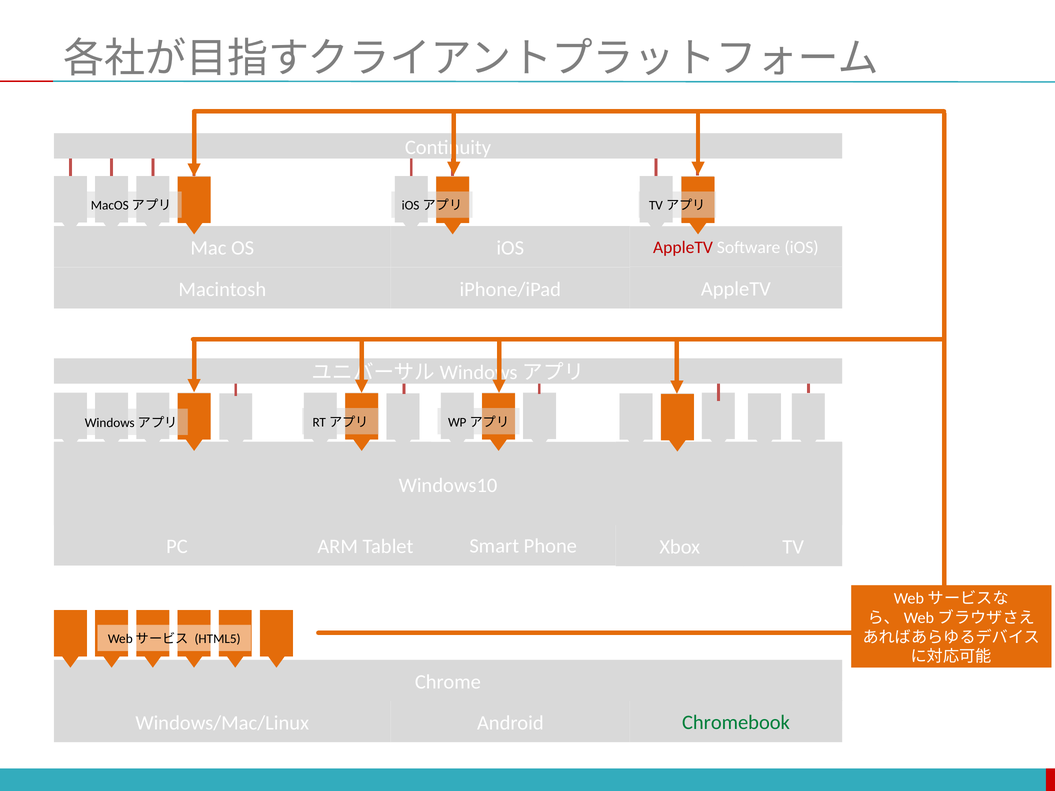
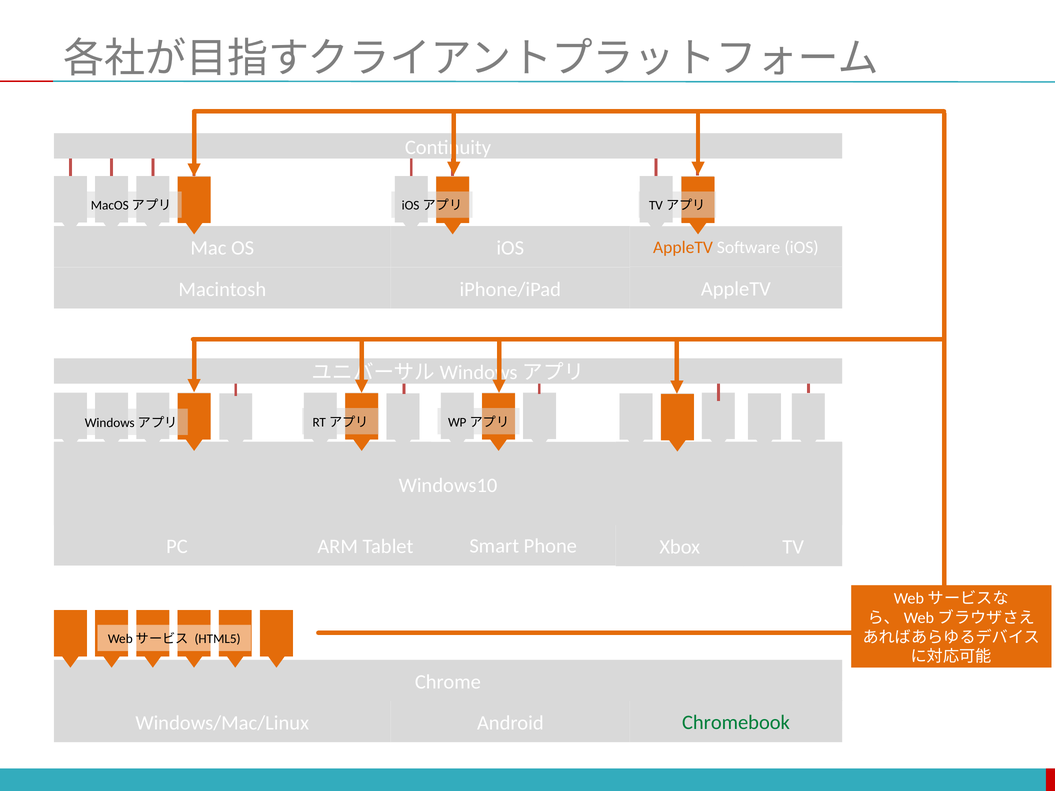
AppleTV colour: red -> orange (683, 248)
